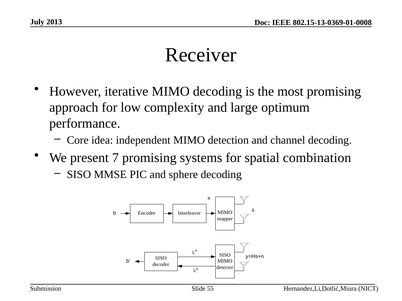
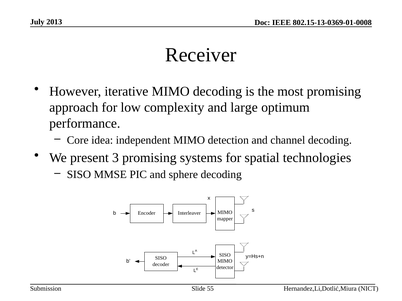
7: 7 -> 3 (115, 158)
combination: combination -> technologies (317, 158)
